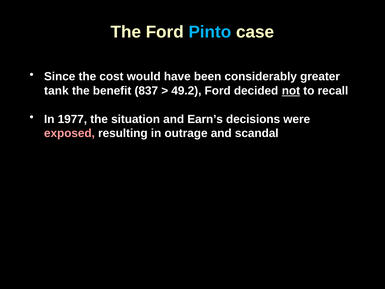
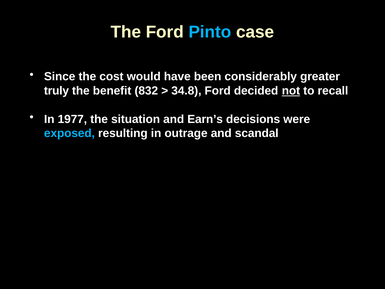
tank: tank -> truly (56, 91)
837: 837 -> 832 (146, 91)
49.2: 49.2 -> 34.8 (186, 91)
exposed colour: pink -> light blue (69, 133)
